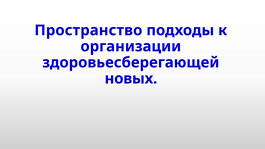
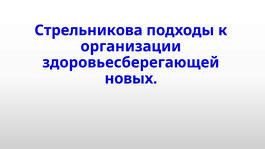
Пространство: Пространство -> Стрельникова (88, 30)
